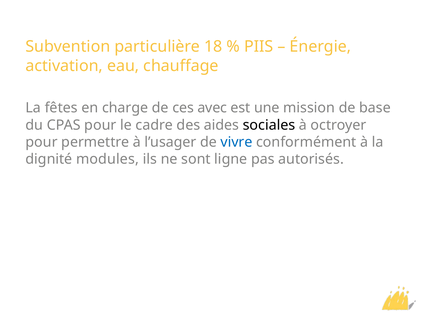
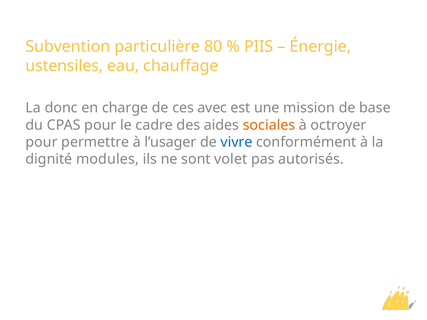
18: 18 -> 80 (213, 47)
activation: activation -> ustensiles (64, 66)
fêtes: fêtes -> donc (61, 108)
sociales colour: black -> orange (269, 125)
ligne: ligne -> volet (231, 159)
